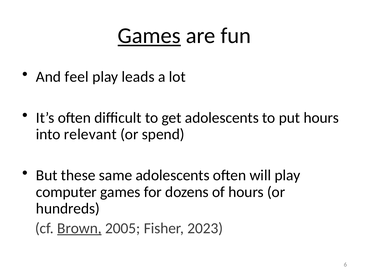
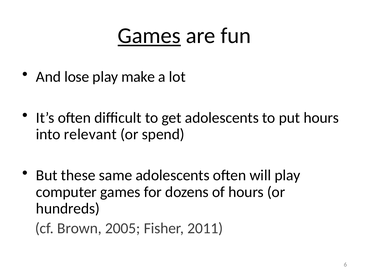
feel: feel -> lose (77, 77)
leads: leads -> make (138, 77)
Brown underline: present -> none (79, 228)
2023: 2023 -> 2011 (205, 228)
